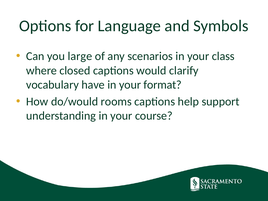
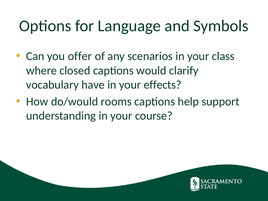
large: large -> offer (80, 56)
format: format -> effects (163, 85)
